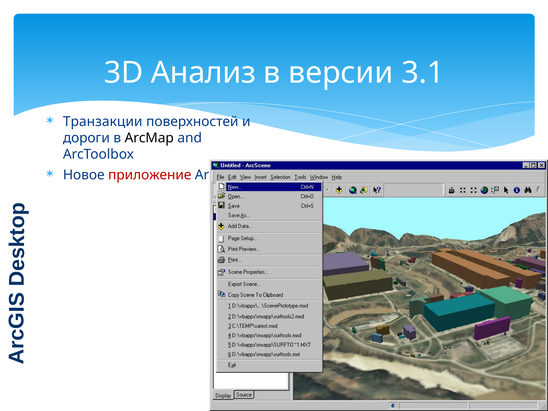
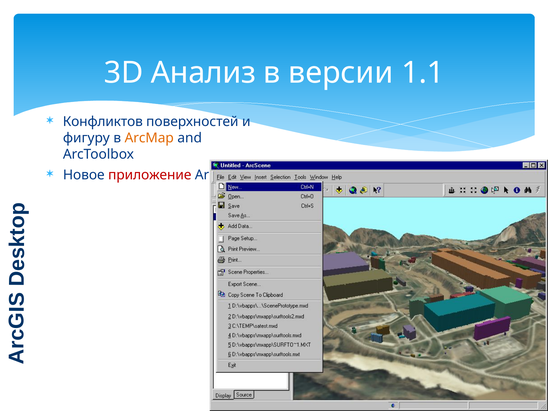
3.1: 3.1 -> 1.1 (423, 73)
Транзакции: Транзакции -> Конфликтов (103, 122)
дороги: дороги -> фигуру (86, 138)
ArcMap colour: black -> orange (149, 138)
